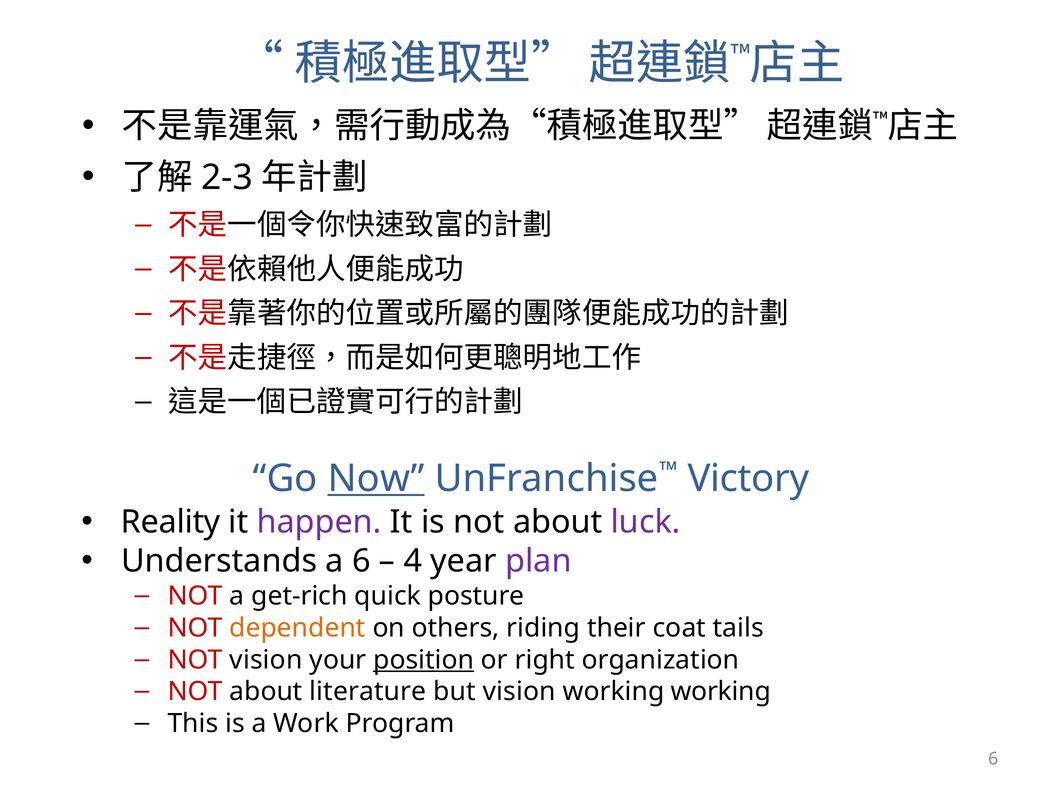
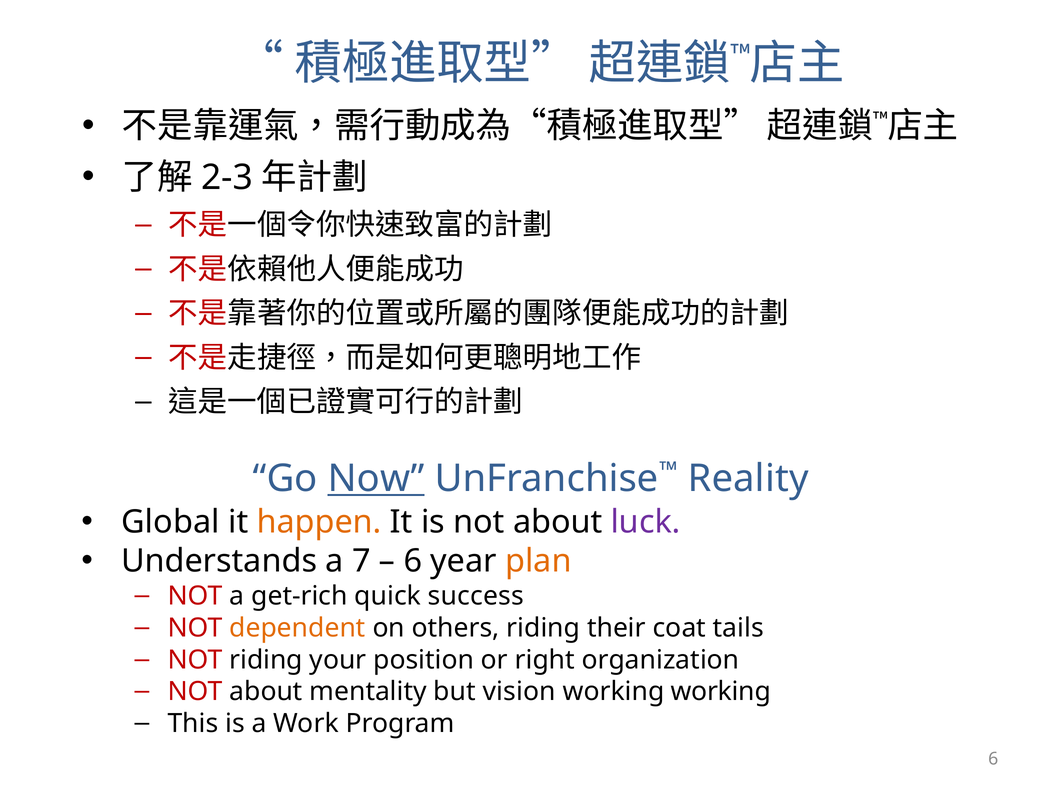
Victory: Victory -> Reality (748, 479)
Reality: Reality -> Global (170, 523)
happen colour: purple -> orange (319, 523)
a 6: 6 -> 7 (361, 561)
4: 4 -> 6 (413, 561)
plan colour: purple -> orange (538, 561)
posture: posture -> success (476, 596)
NOT vision: vision -> riding (266, 660)
position underline: present -> none (424, 660)
literature: literature -> mentality (368, 692)
